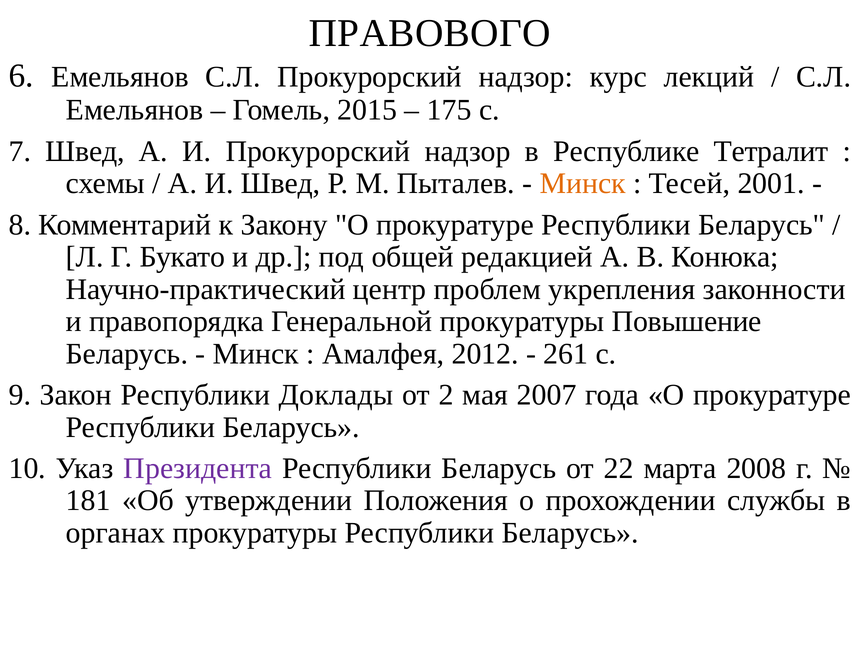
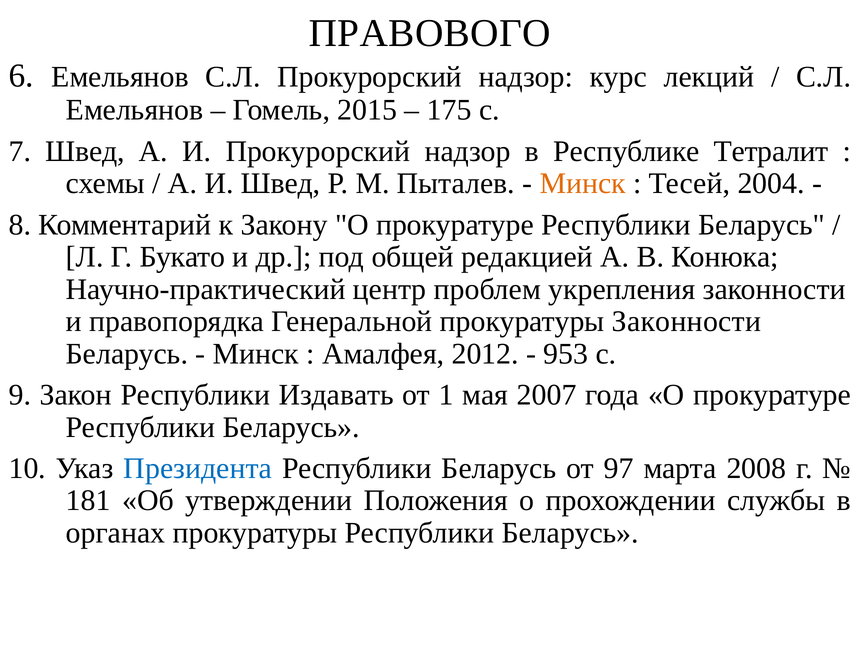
2001: 2001 -> 2004 (771, 184)
прокуратуры Повышение: Повышение -> Законности (686, 321)
261: 261 -> 953 (566, 354)
Доклады: Доклады -> Издавать (336, 395)
2: 2 -> 1 (446, 395)
Президента colour: purple -> blue (198, 468)
22: 22 -> 97 (619, 468)
